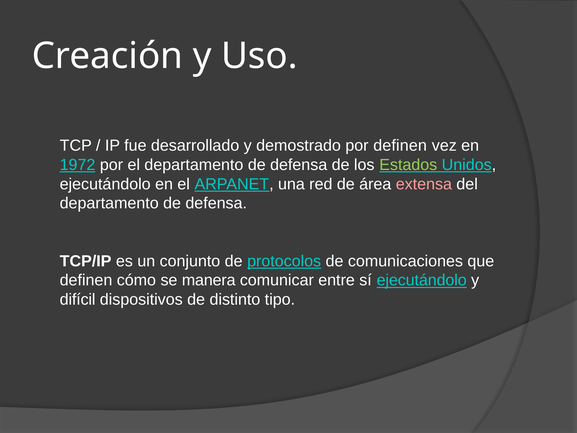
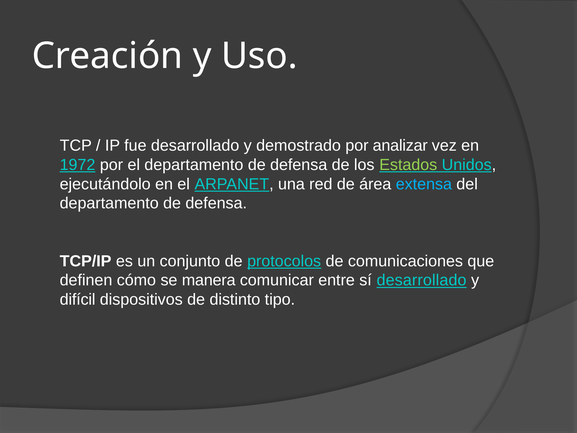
por definen: definen -> analizar (400, 145)
extensa colour: pink -> light blue (424, 184)
sí ejecutándolo: ejecutándolo -> desarrollado (422, 280)
